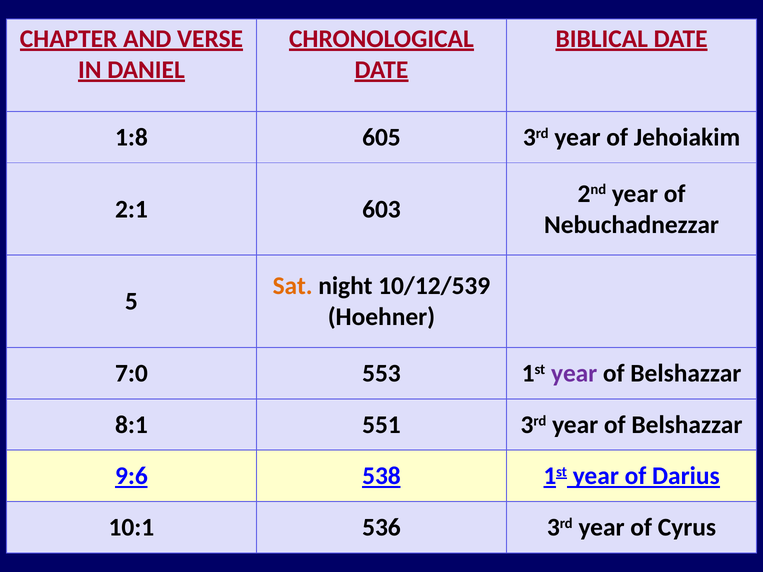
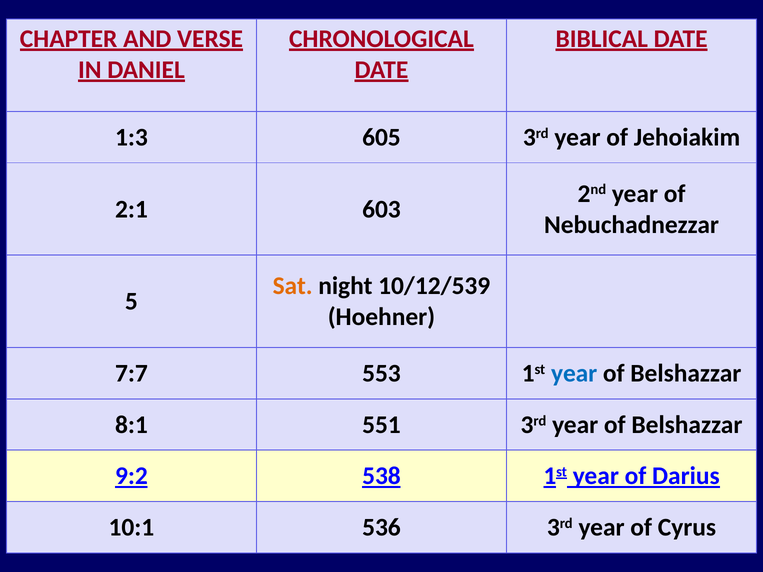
1:8: 1:8 -> 1:3 (131, 137)
7:0: 7:0 -> 7:7 (131, 374)
year colour: purple -> blue (574, 374)
9:6: 9:6 -> 9:2 (131, 476)
